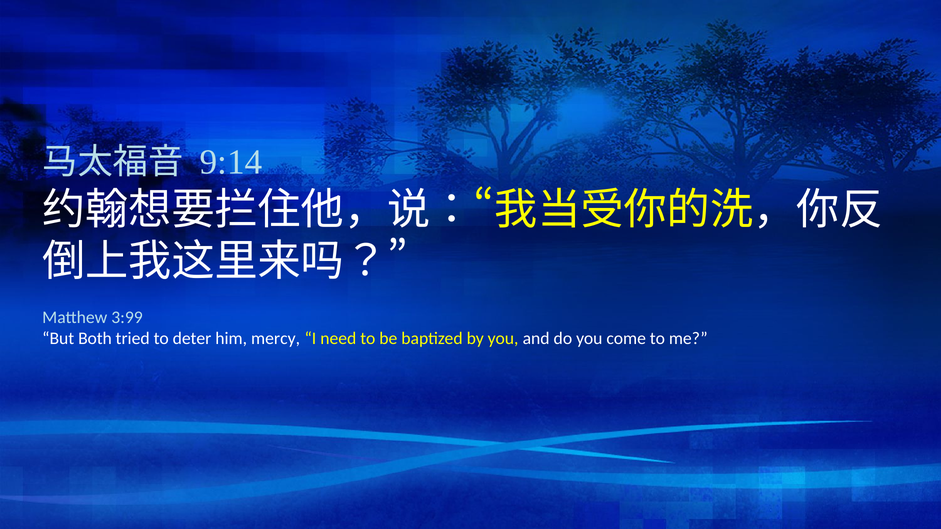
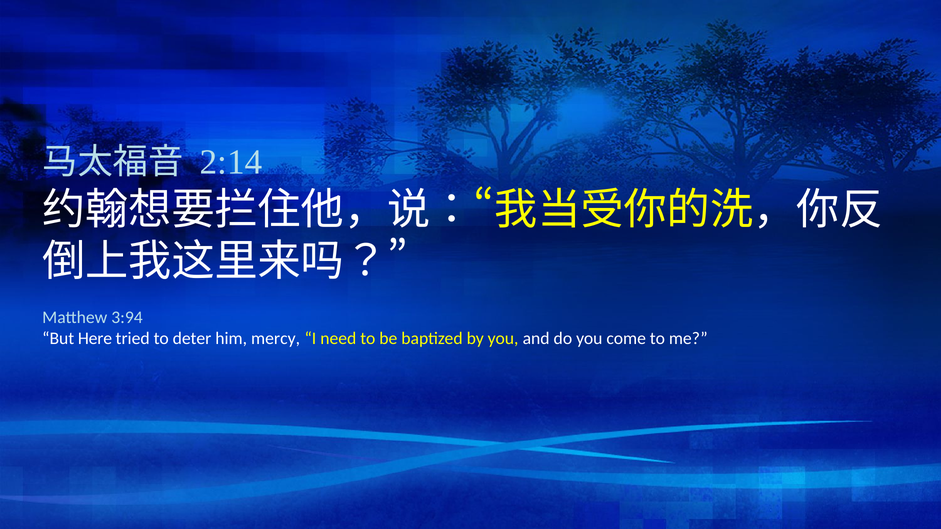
9:14: 9:14 -> 2:14 (231, 162)
3:99: 3:99 -> 3:94 (127, 318)
Both: Both -> Here (95, 339)
